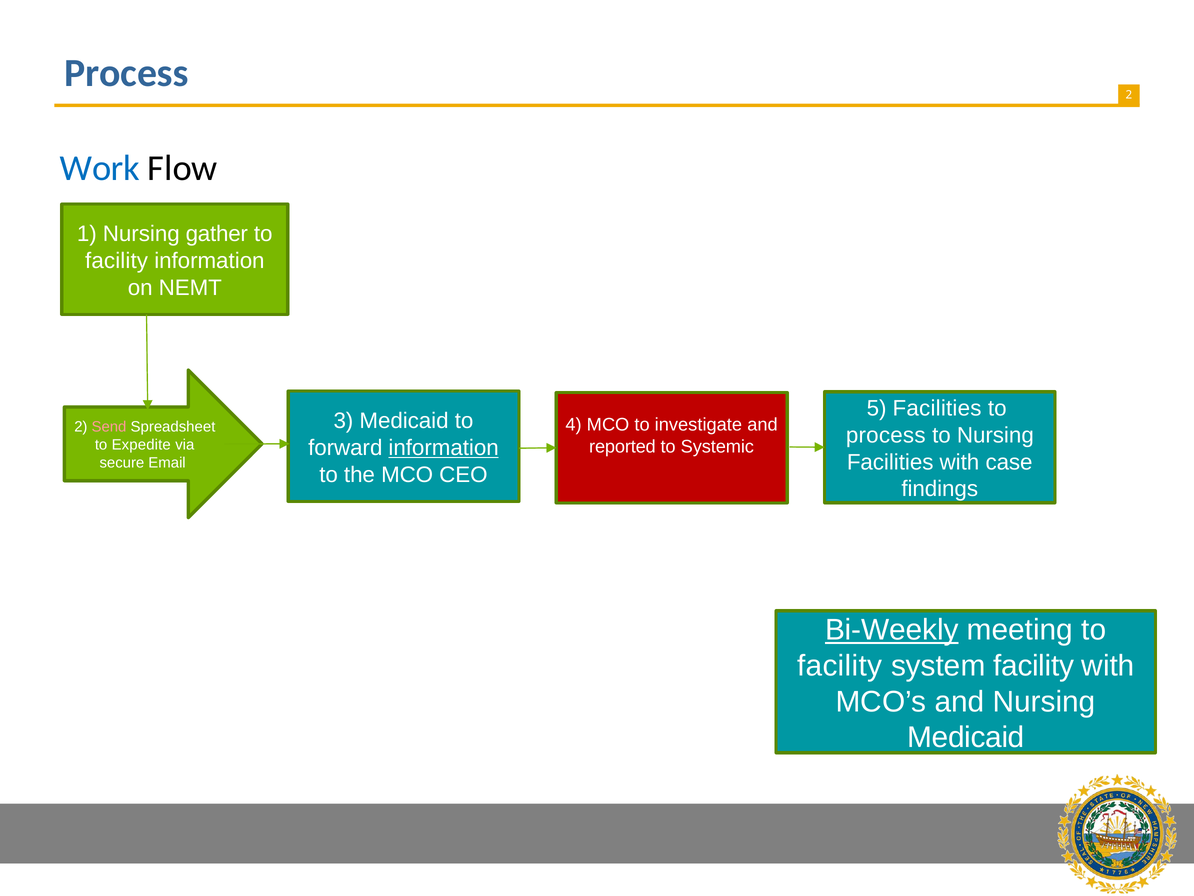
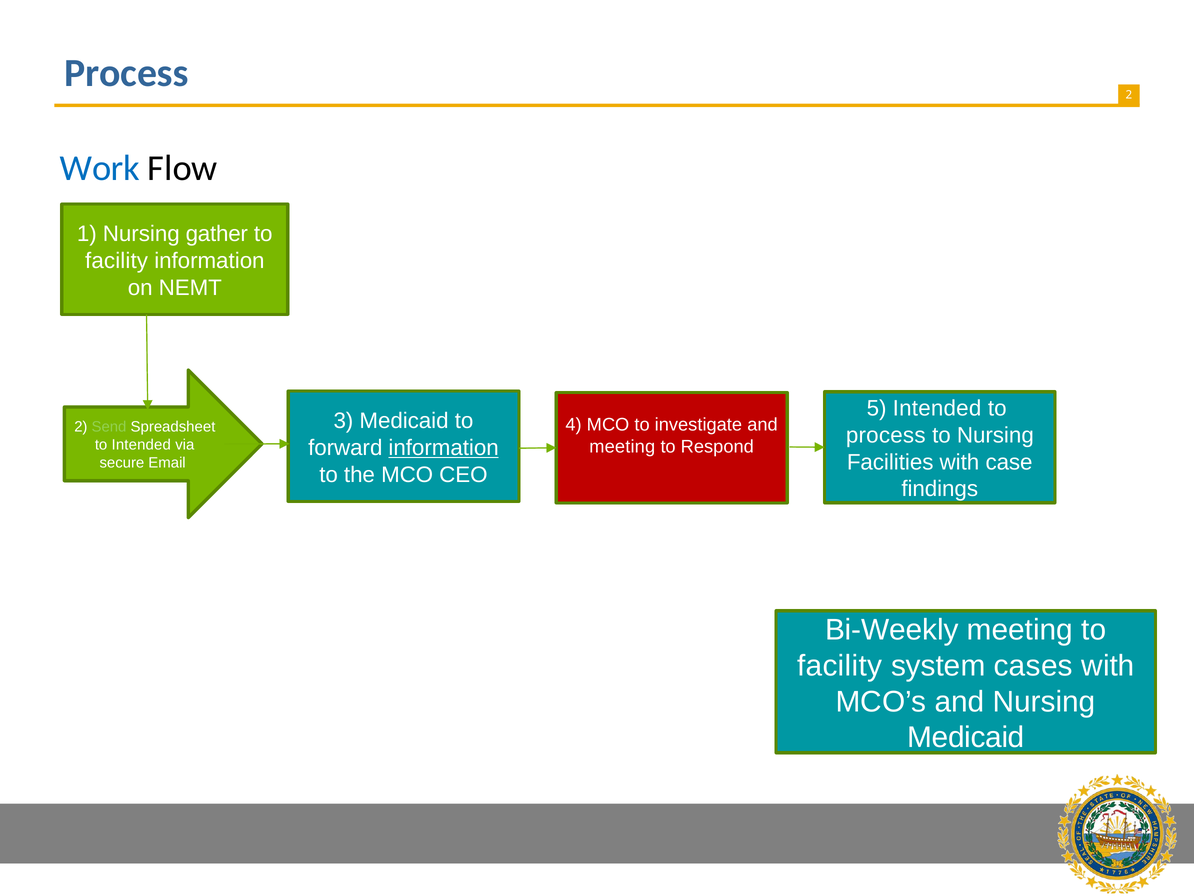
5 Facilities: Facilities -> Intended (937, 408)
Send colour: pink -> light green (109, 427)
to Expedite: Expedite -> Intended (141, 445)
reported: reported -> meeting (622, 446)
Systemic: Systemic -> Respond (717, 446)
Bi-Weekly underline: present -> none (892, 630)
system facility: facility -> cases (1033, 666)
